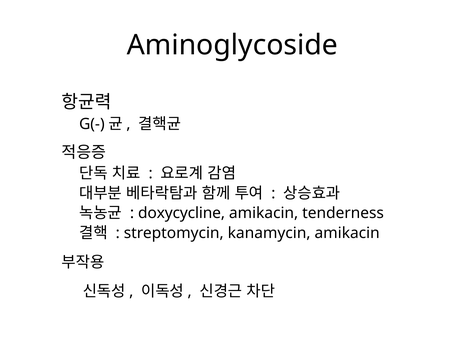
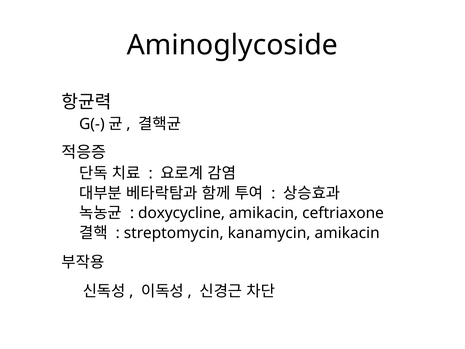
tenderness: tenderness -> ceftriaxone (343, 213)
